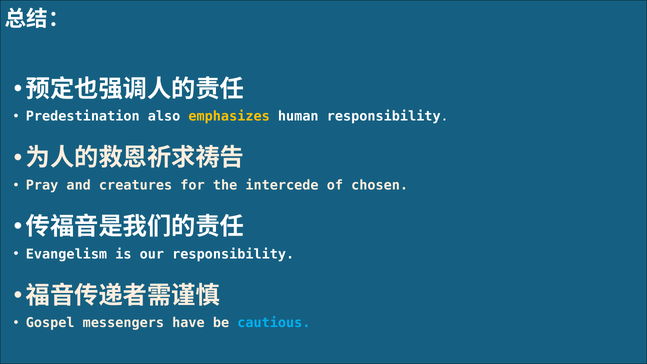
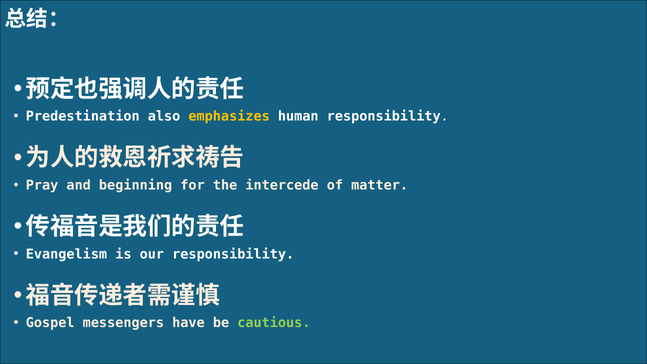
creatures: creatures -> beginning (136, 185)
chosen: chosen -> matter (380, 185)
cautious colour: light blue -> light green (274, 323)
